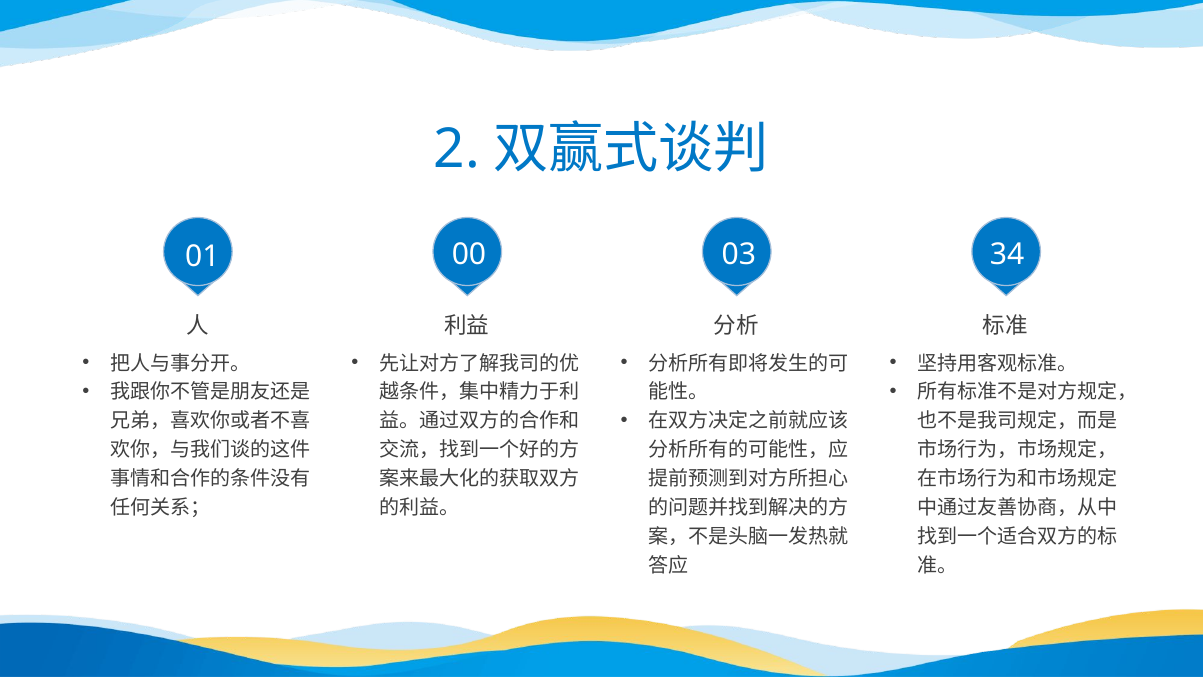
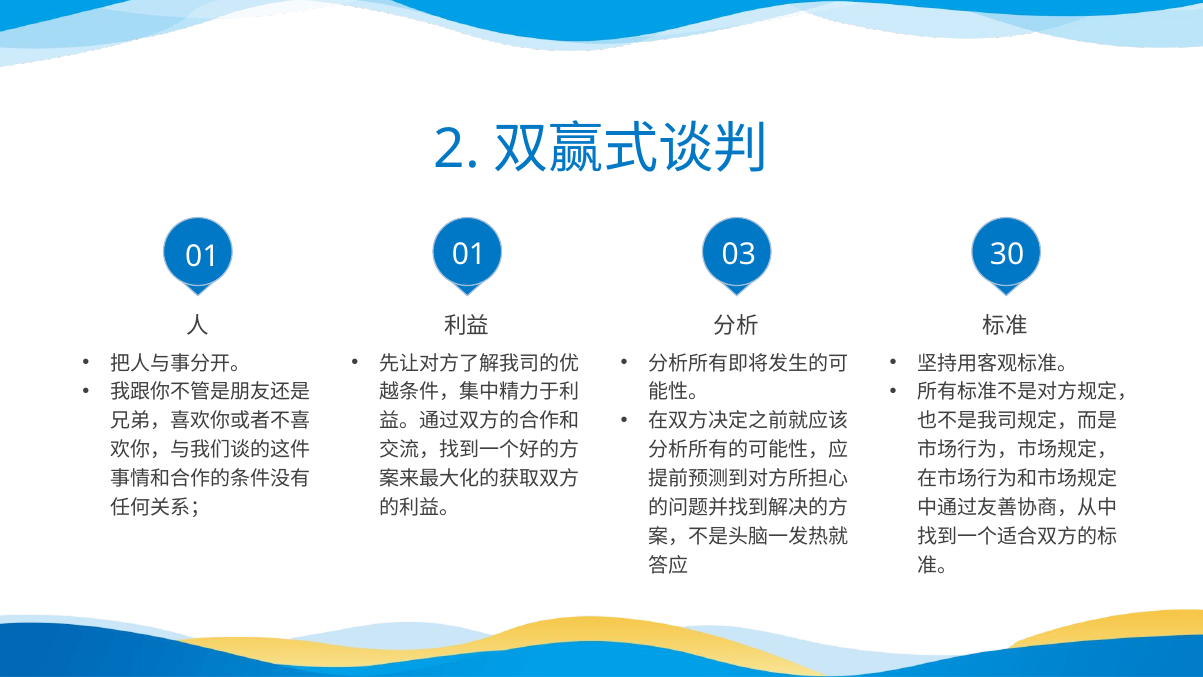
01 00: 00 -> 01 (469, 254)
34: 34 -> 30 (1007, 254)
